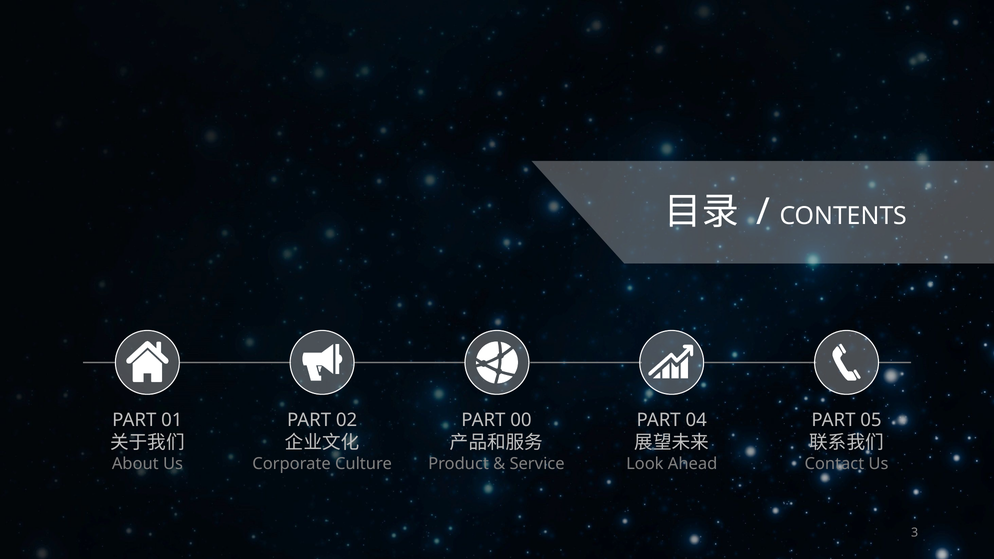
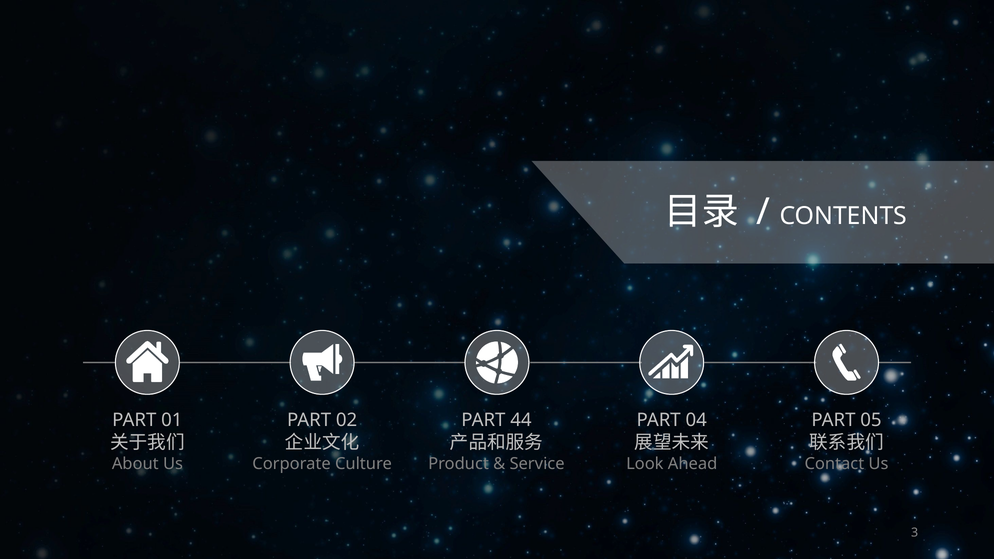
00: 00 -> 44 (521, 420)
